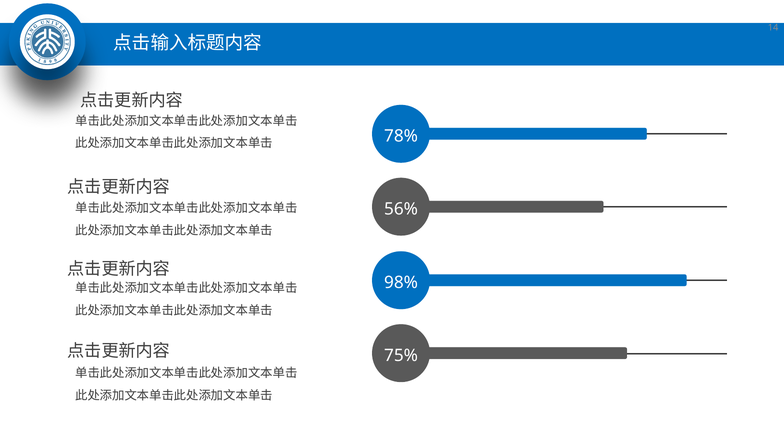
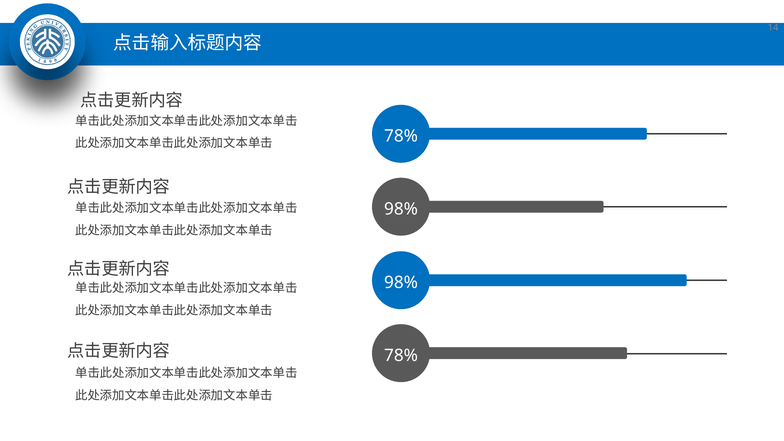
56%: 56% -> 98% (401, 209)
75%: 75% -> 78% (401, 356)
